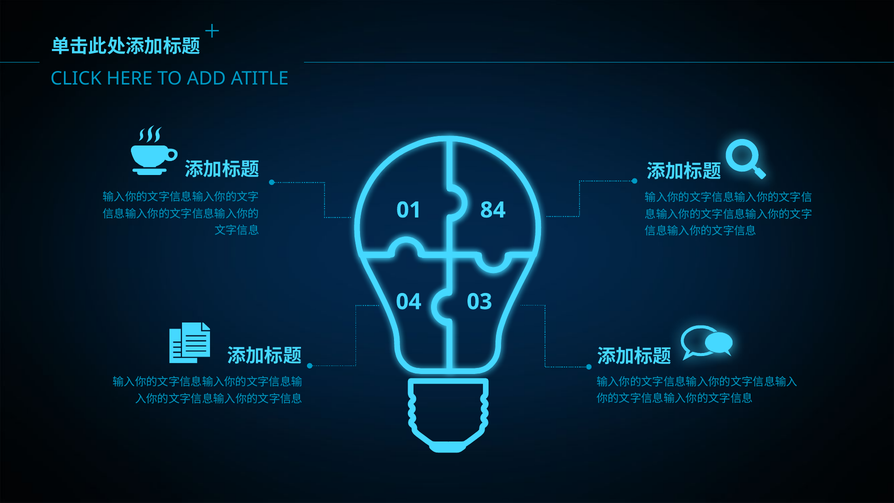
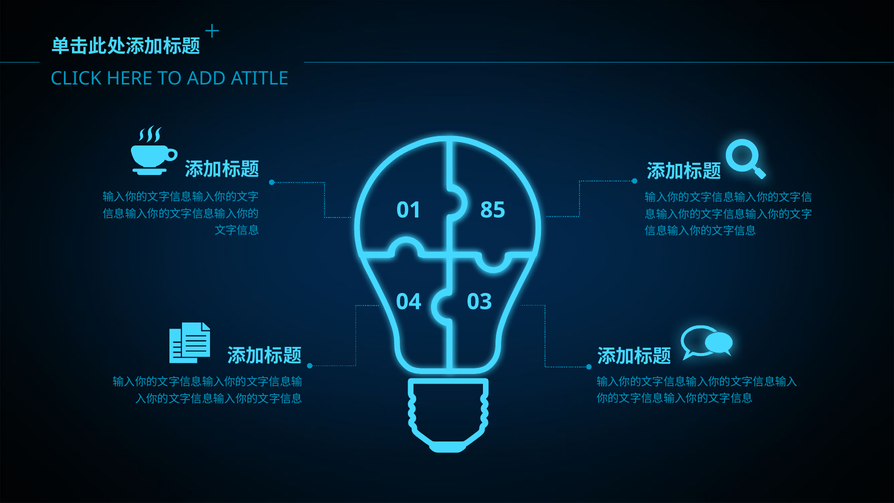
84: 84 -> 85 (493, 210)
